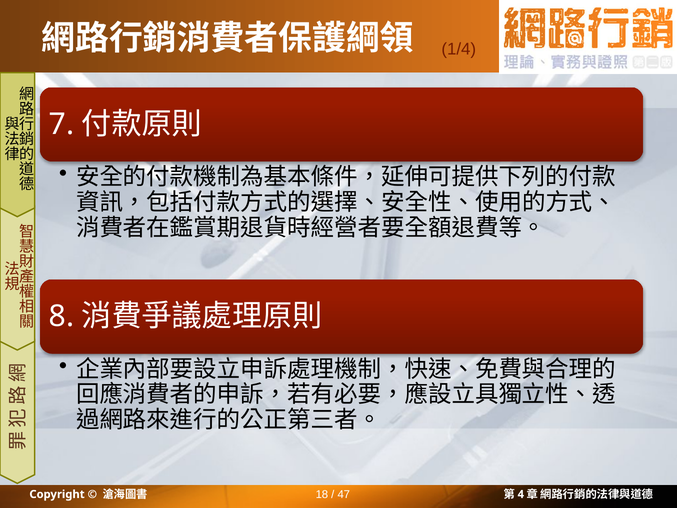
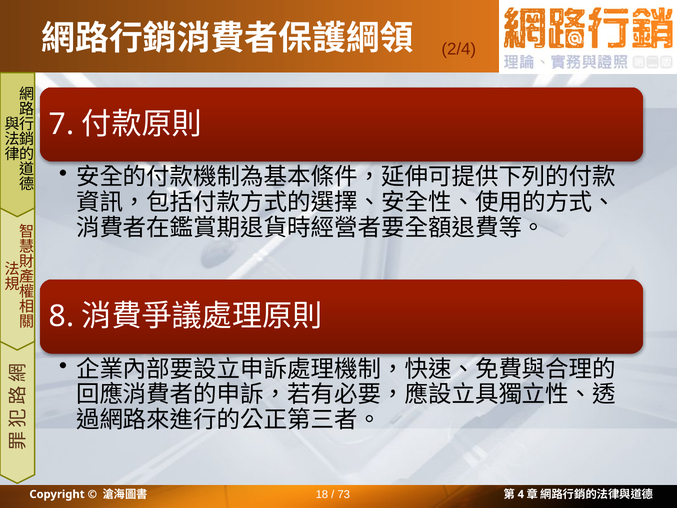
1/4: 1/4 -> 2/4 (459, 49)
47: 47 -> 73 (344, 494)
